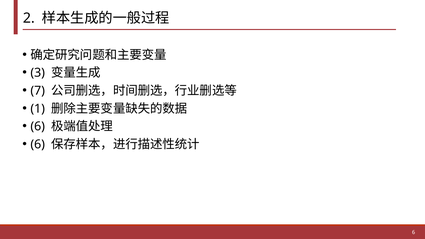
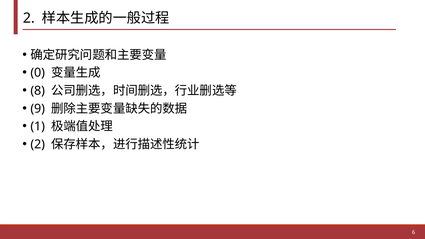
3: 3 -> 0 (38, 73)
7: 7 -> 8 (38, 91)
1: 1 -> 9 (38, 109)
6: 6 -> 1 (38, 126)
6: 6 -> 2 (38, 144)
